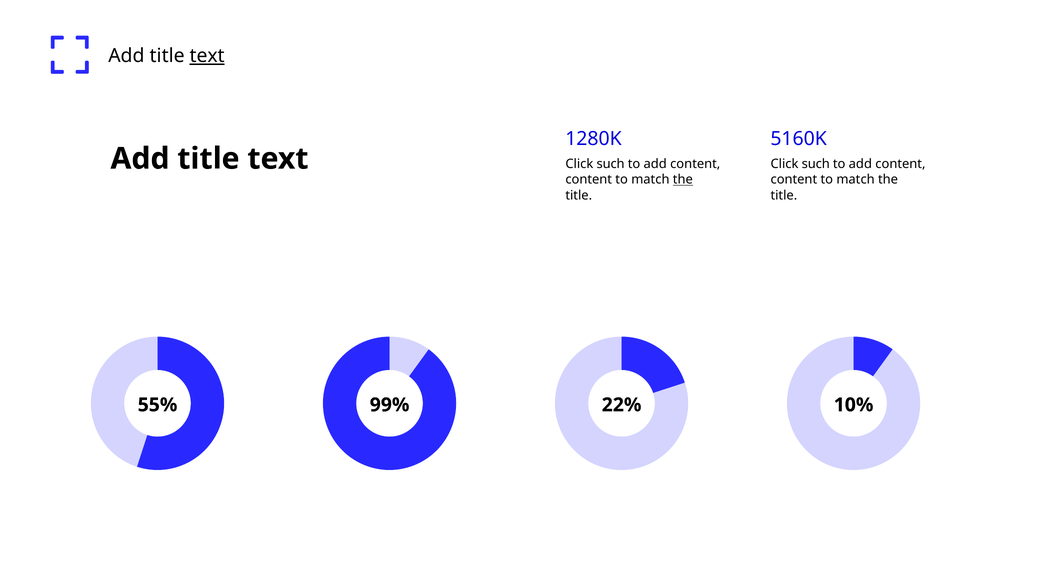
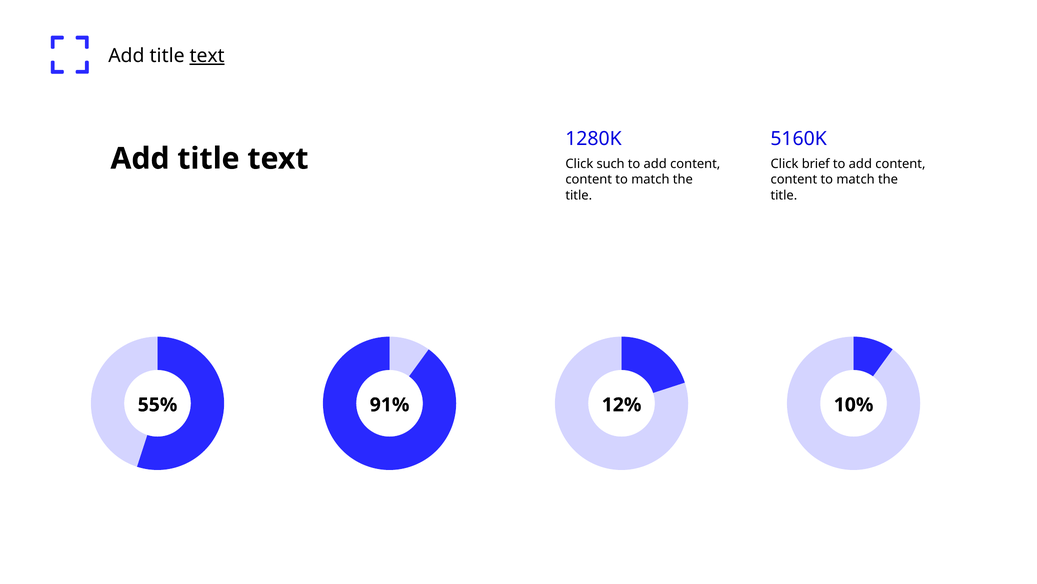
such: such -> brief (816, 164)
the underline: present -> none (683, 180)
99%: 99% -> 91% (390, 404)
22%: 22% -> 12% (622, 404)
